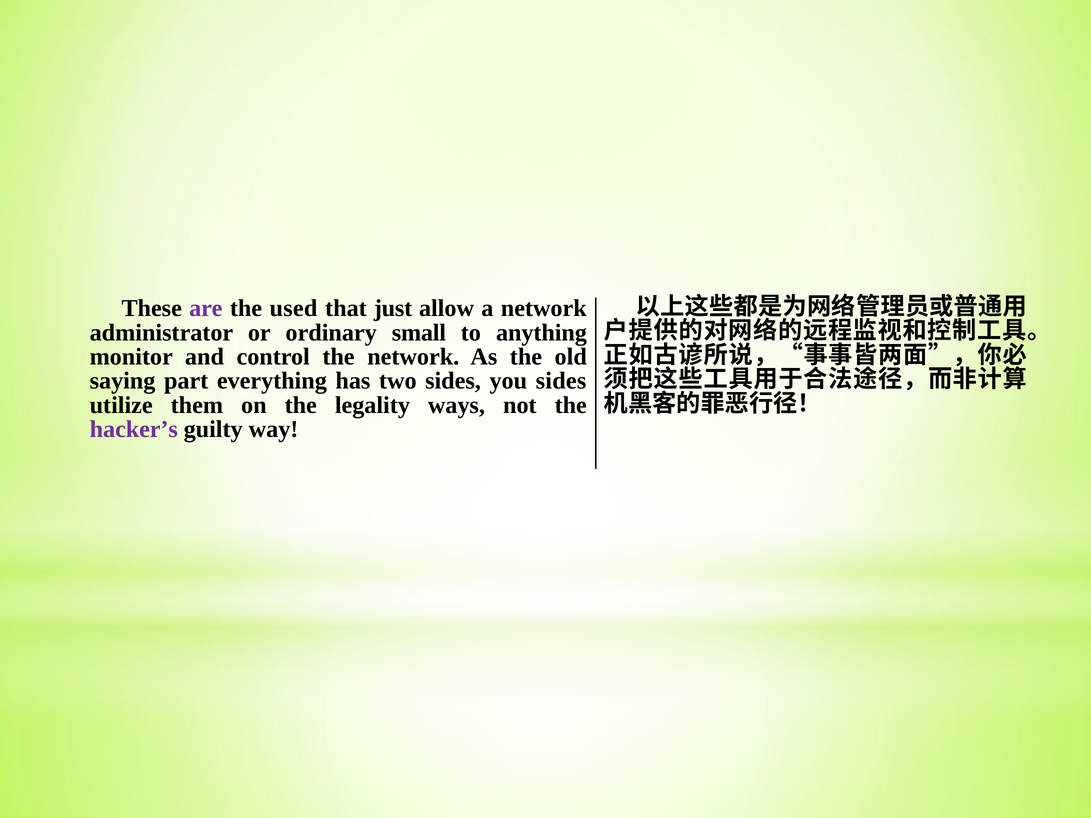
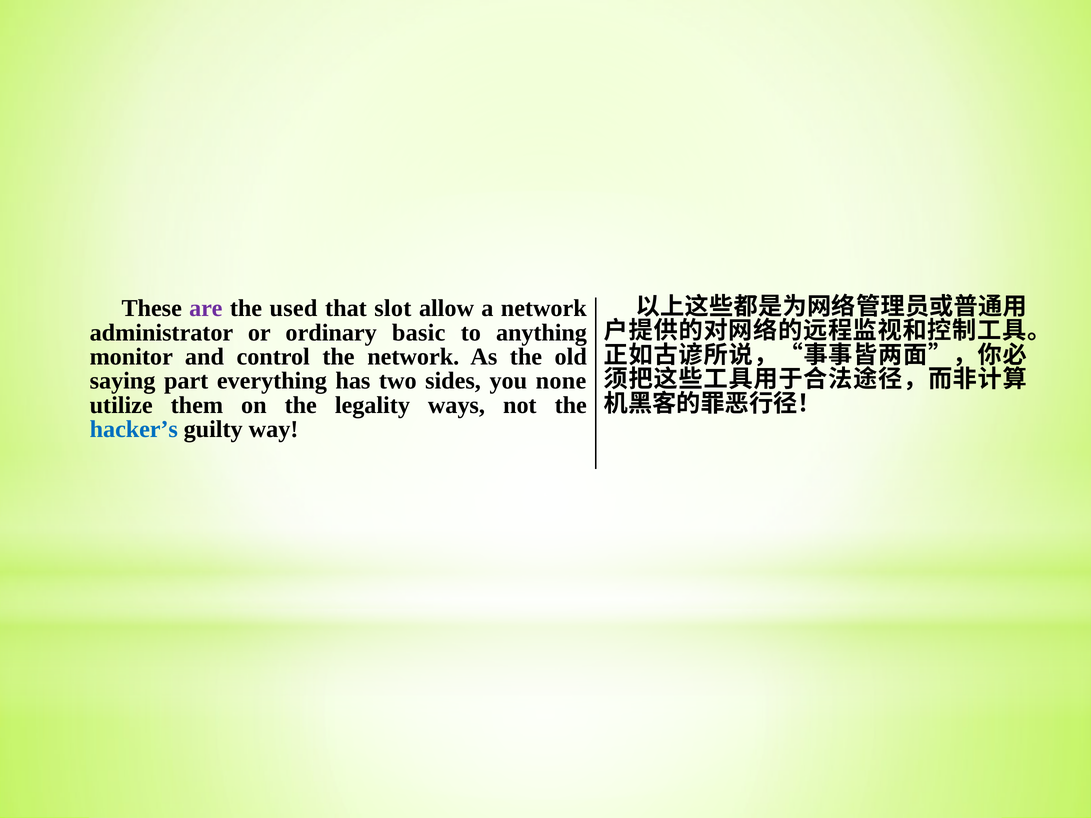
just: just -> slot (393, 308)
small: small -> basic (419, 333)
you sides: sides -> none (561, 381)
hacker’s colour: purple -> blue (134, 430)
